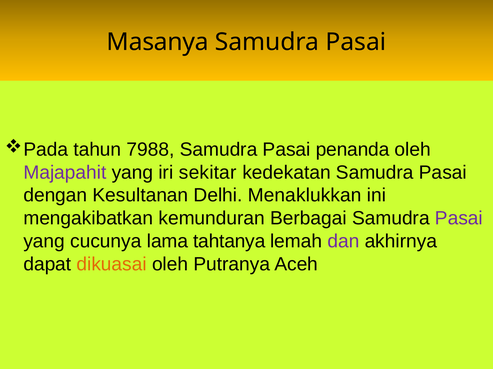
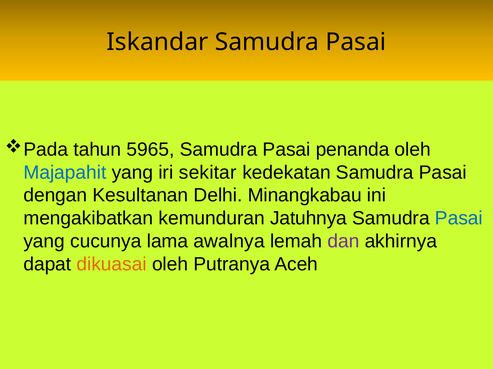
Masanya: Masanya -> Iskandar (158, 42)
7988: 7988 -> 5965 (151, 150)
Majapahit colour: purple -> blue (65, 173)
Menaklukkan: Menaklukkan -> Minangkabau (305, 196)
Berbagai: Berbagai -> Jatuhnya (308, 219)
Pasai colour: purple -> blue (459, 219)
tahtanya: tahtanya -> awalnya (229, 242)
